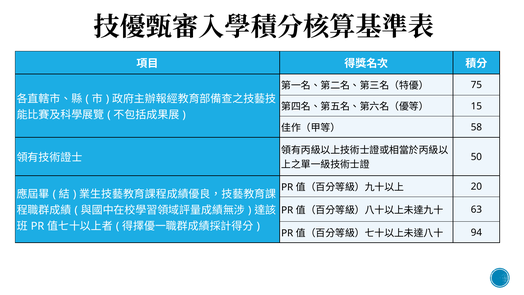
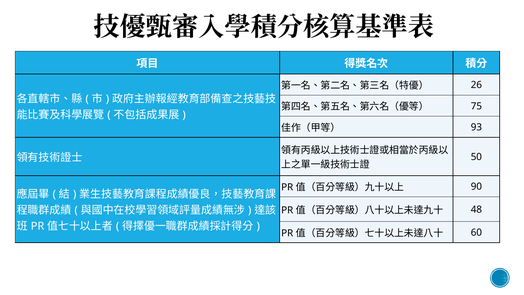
75: 75 -> 26 (476, 85)
15: 15 -> 75 (476, 106)
58: 58 -> 93 (476, 127)
20: 20 -> 90 (476, 187)
63: 63 -> 48 (476, 210)
94: 94 -> 60 (476, 232)
